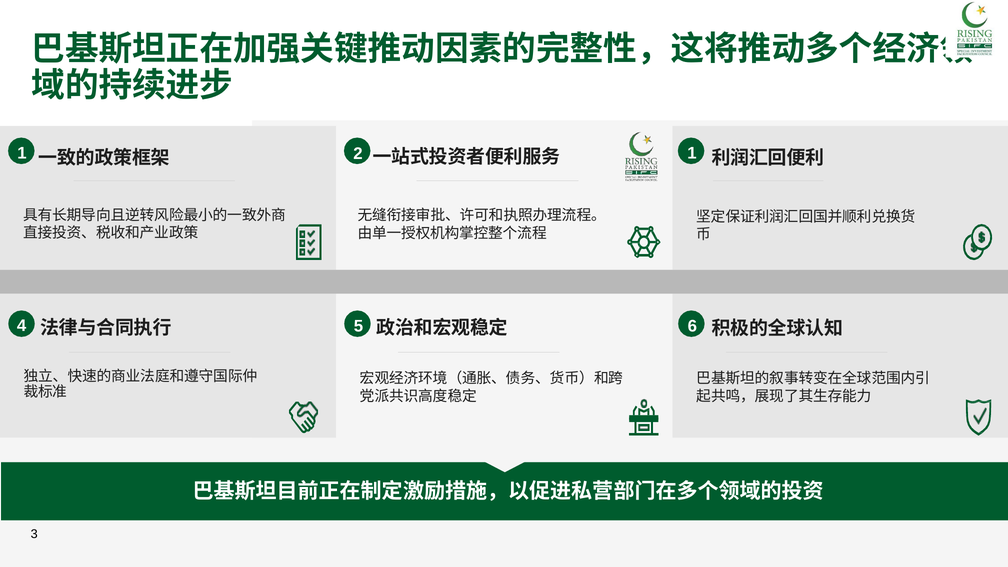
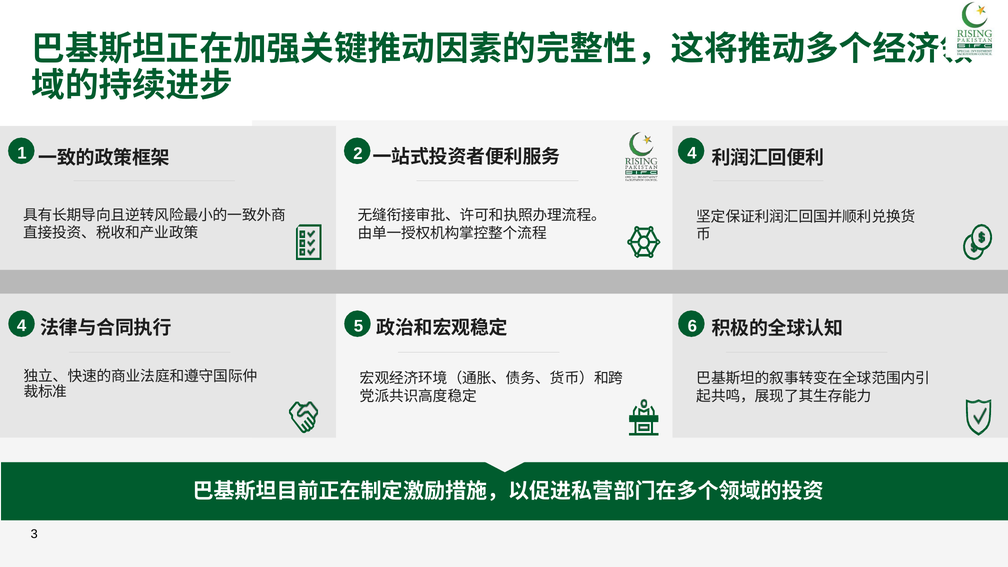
1: 1 -> 4 (692, 153)
